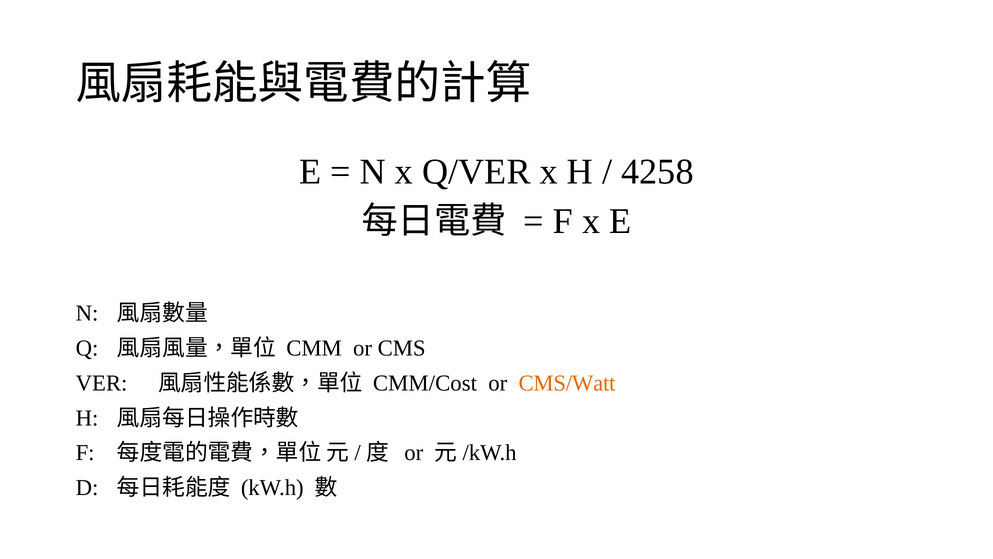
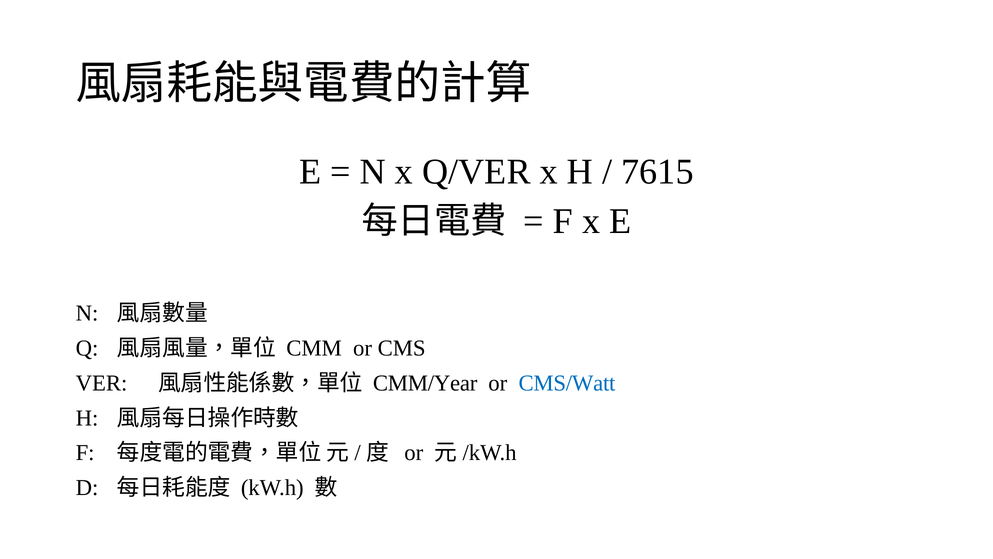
4258: 4258 -> 7615 (657, 172)
CMM/Cost: CMM/Cost -> CMM/Year (425, 383)
CMS/Watt colour: orange -> blue (567, 383)
